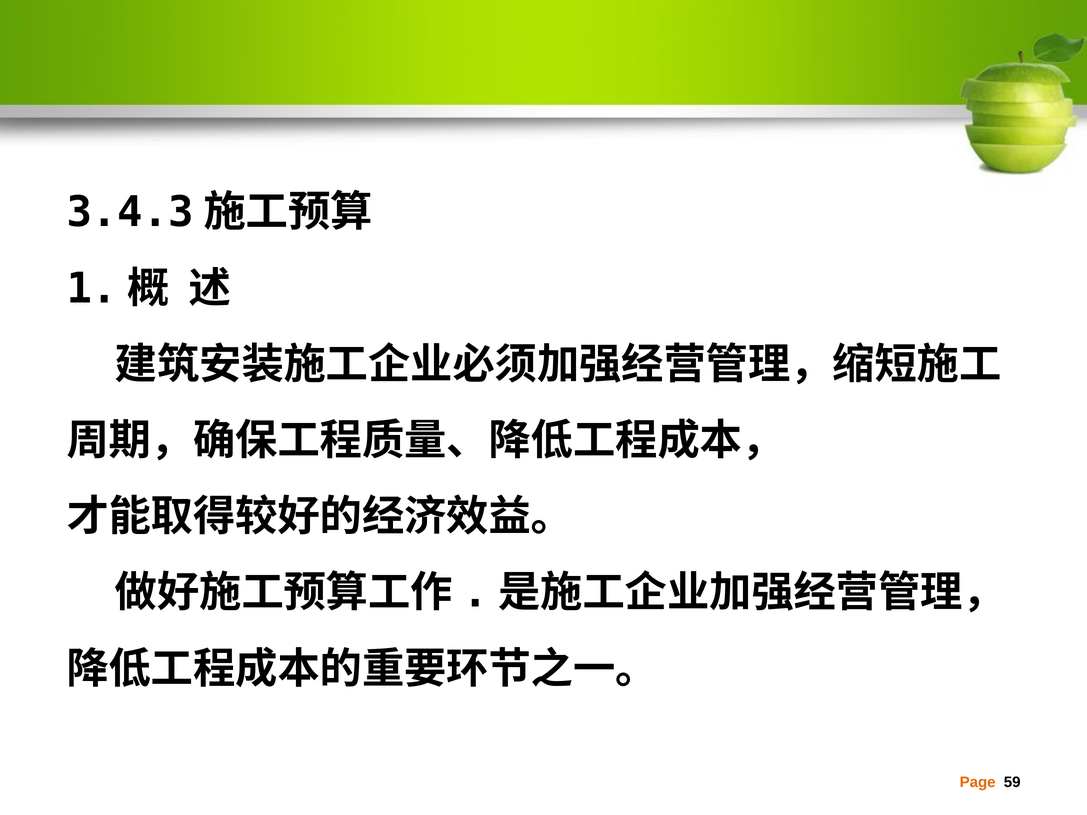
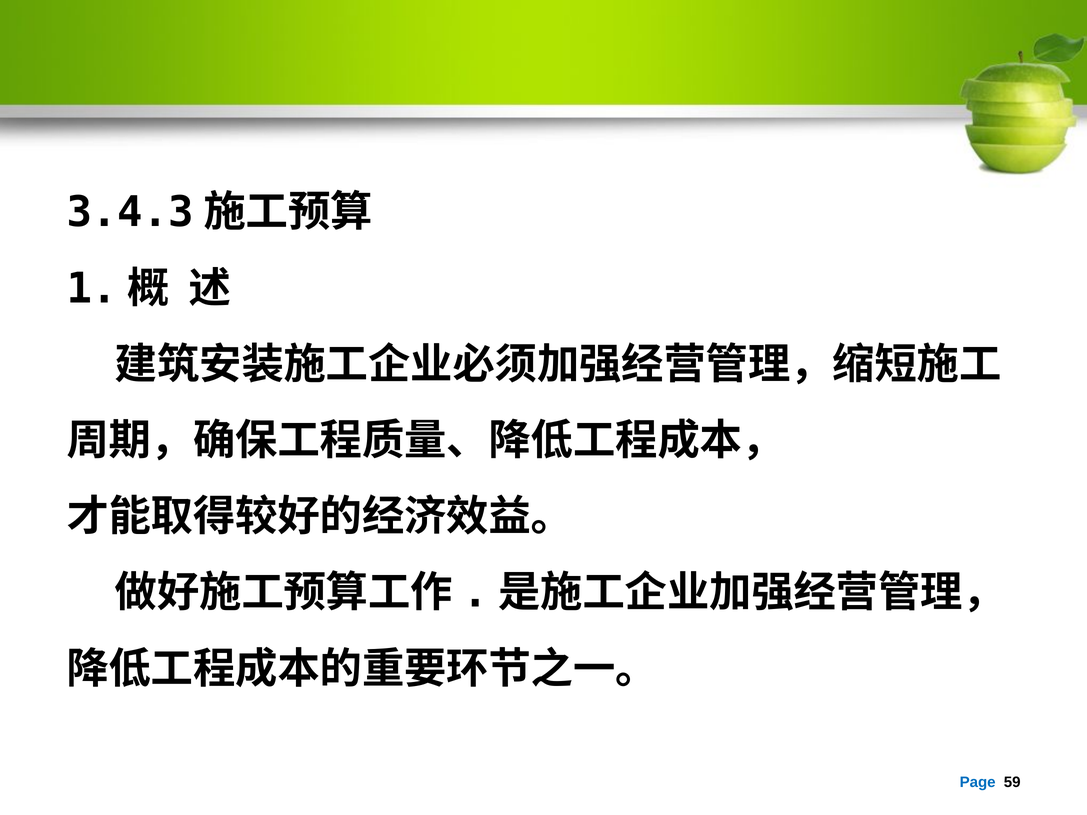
Page colour: orange -> blue (978, 783)
